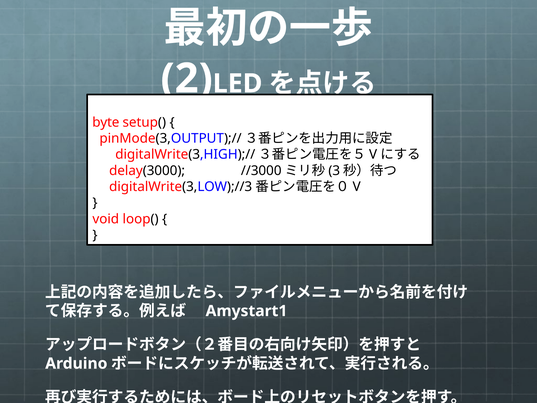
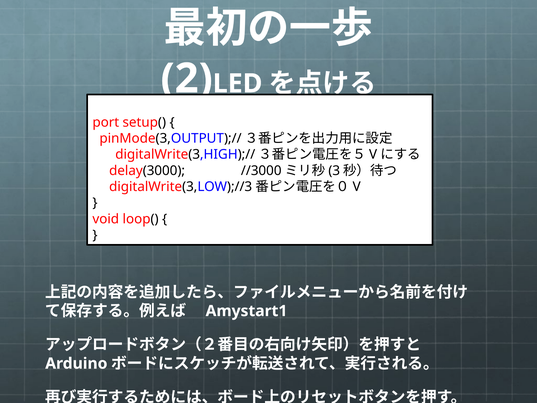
byte: byte -> port (106, 122)
